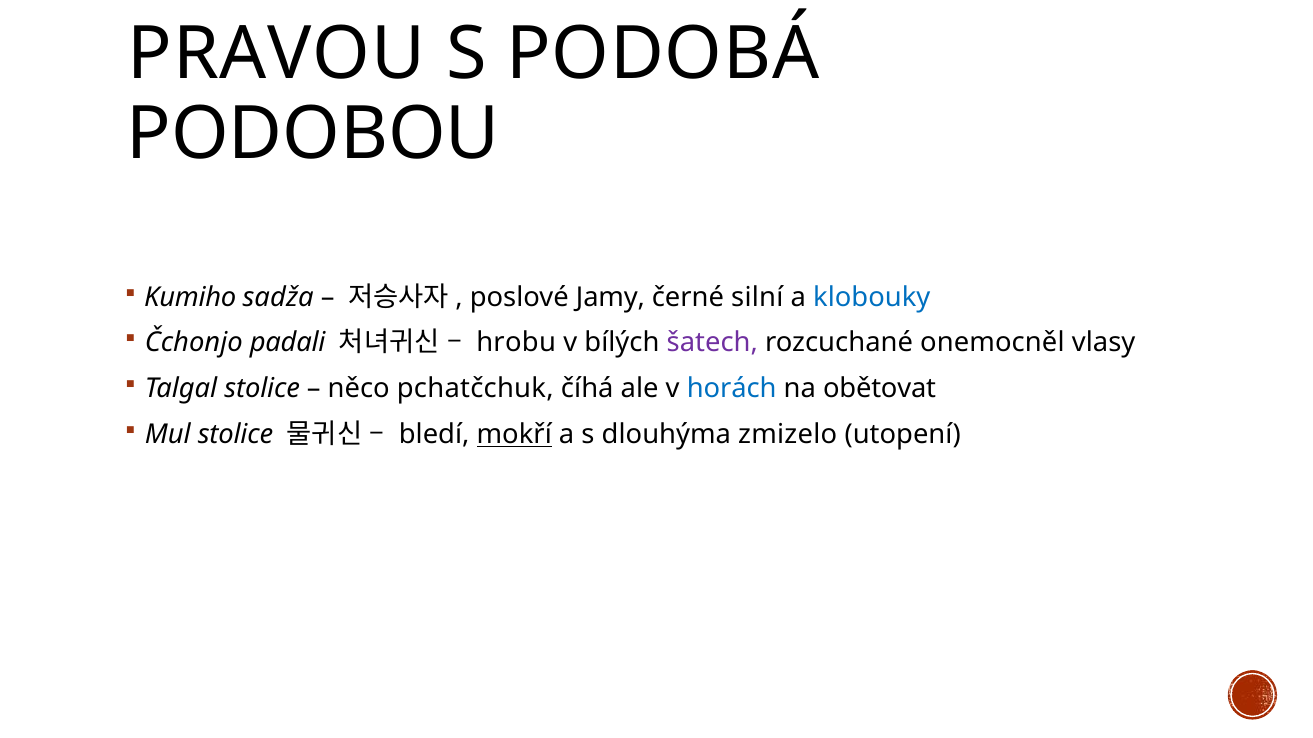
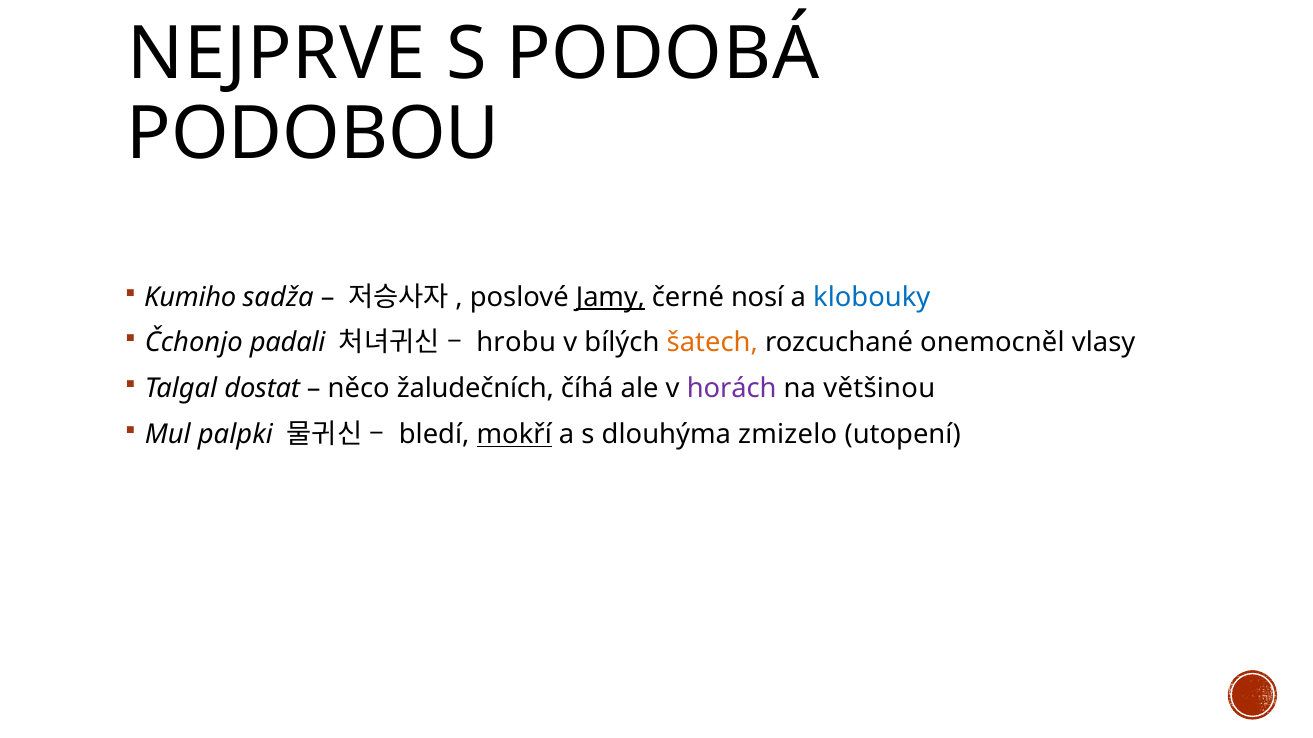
PRAVOU: PRAVOU -> NEJPRVE (277, 54)
Jamy underline: none -> present (610, 297)
silní: silní -> nosí (758, 297)
šatech colour: purple -> orange (712, 343)
Talgal stolice: stolice -> dostat (262, 389)
pchatčchuk: pchatčchuk -> žaludečních (475, 389)
horách colour: blue -> purple (732, 389)
obětovat: obětovat -> většinou (879, 389)
Mul stolice: stolice -> palpki (235, 435)
